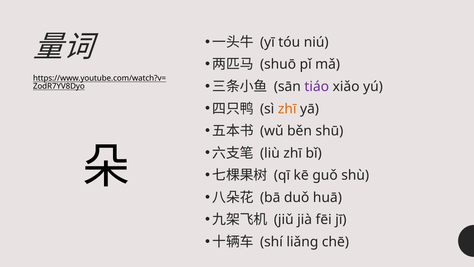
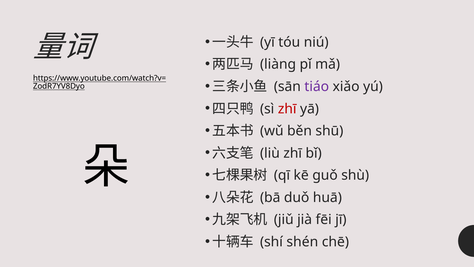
shuō: shuō -> liàng (278, 64)
zhī colour: orange -> red (287, 109)
liǎng: liǎng -> shén (302, 242)
